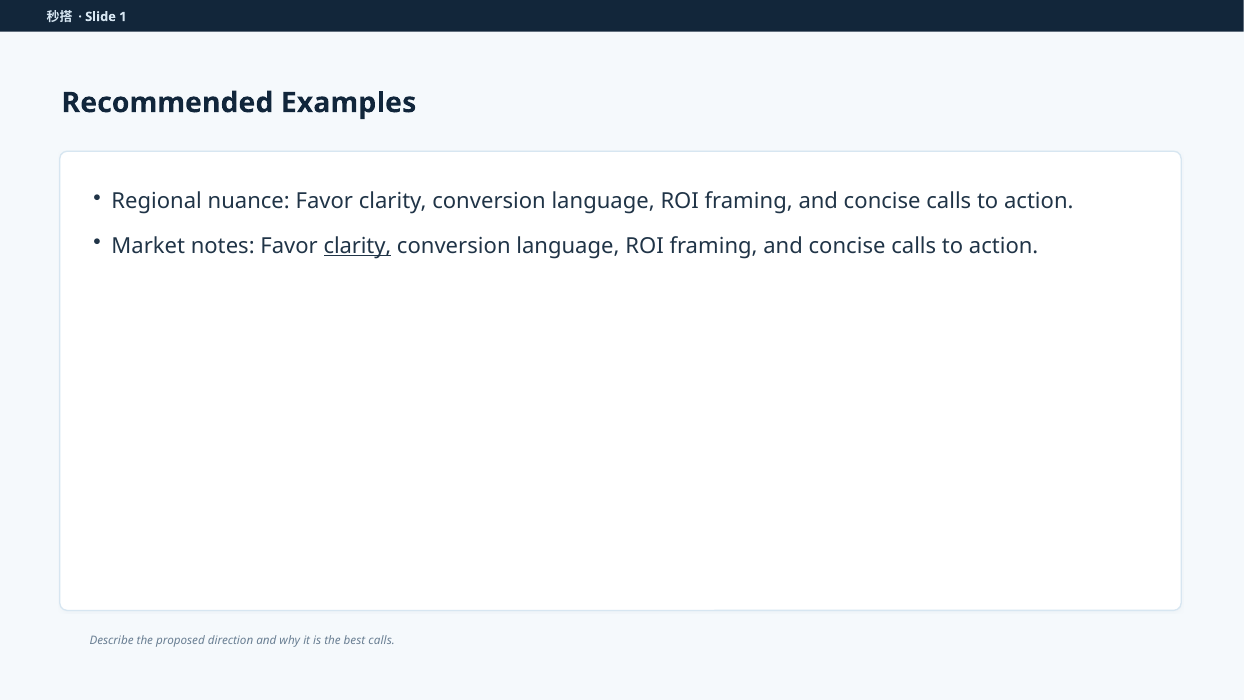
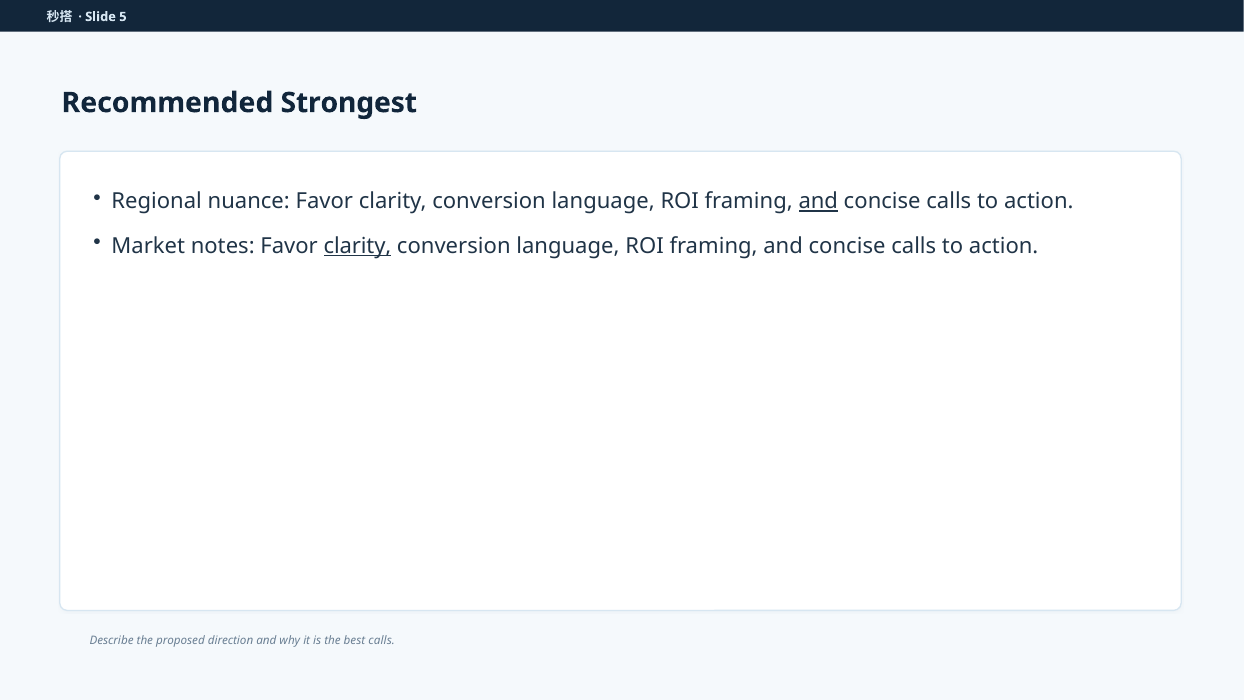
1: 1 -> 5 (123, 17)
Examples: Examples -> Strongest (349, 103)
and underline: none -> present (818, 201)
